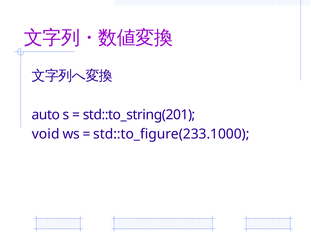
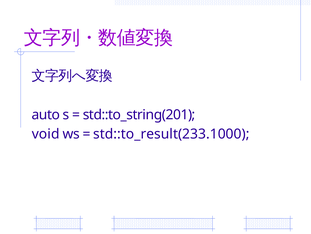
std::to_figure(233.1000: std::to_figure(233.1000 -> std::to_result(233.1000 (171, 134)
